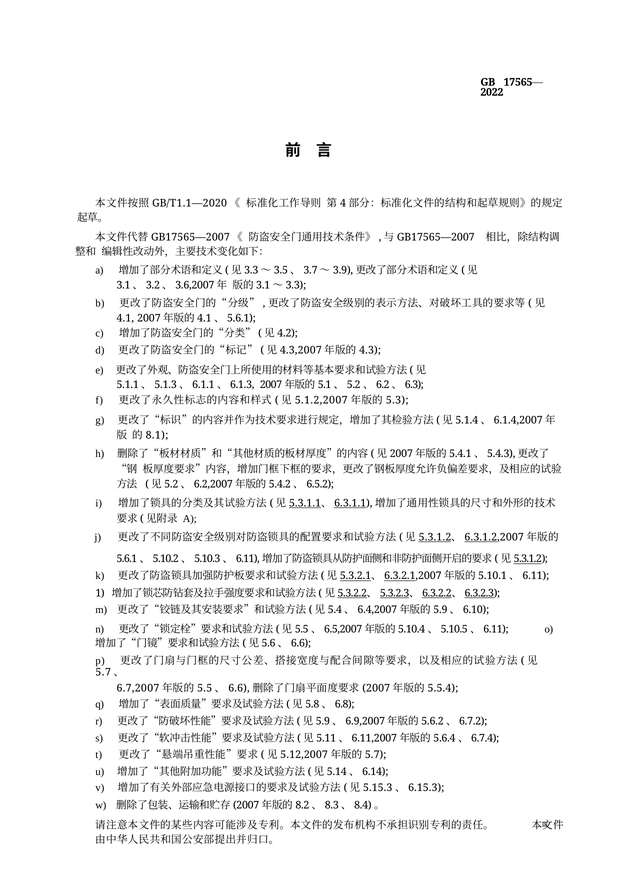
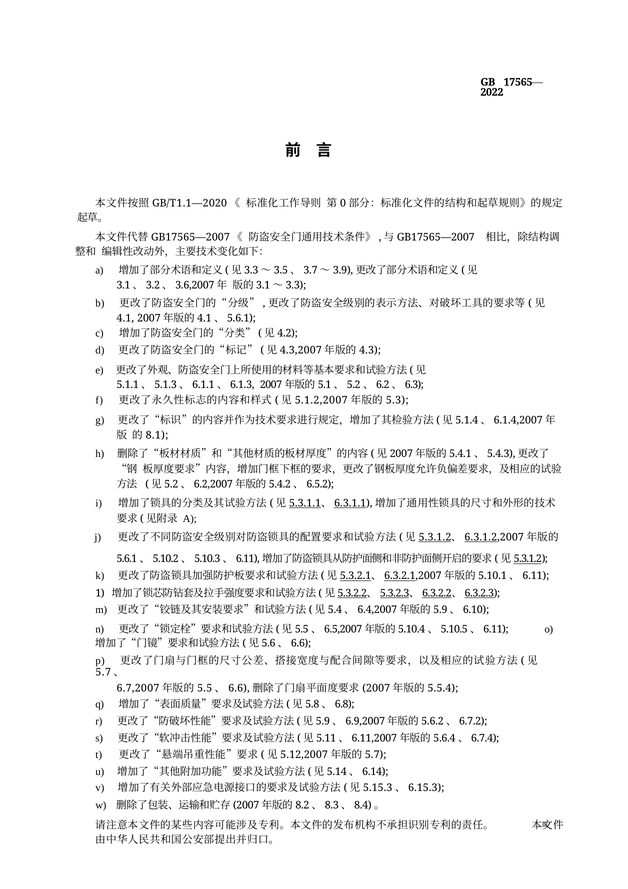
4: 4 -> 0 (343, 203)
